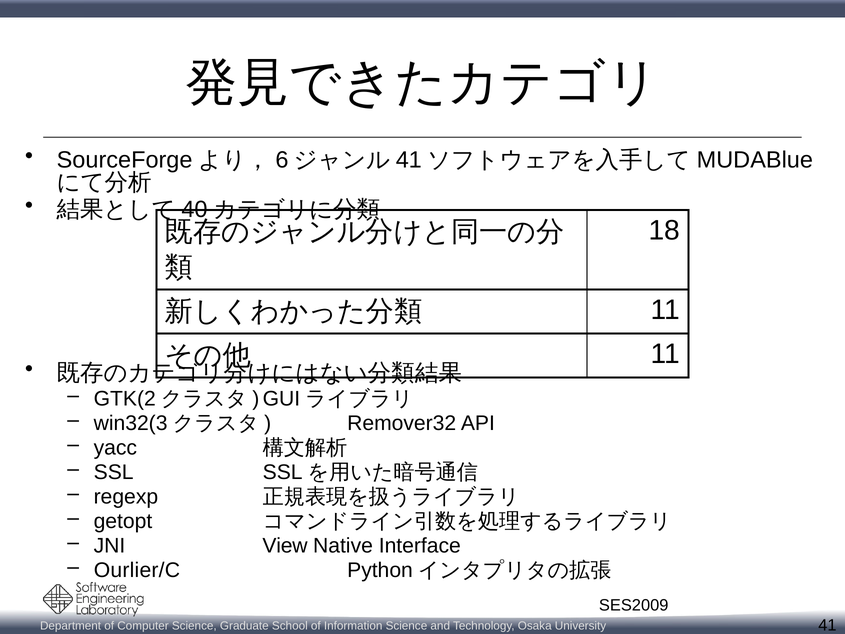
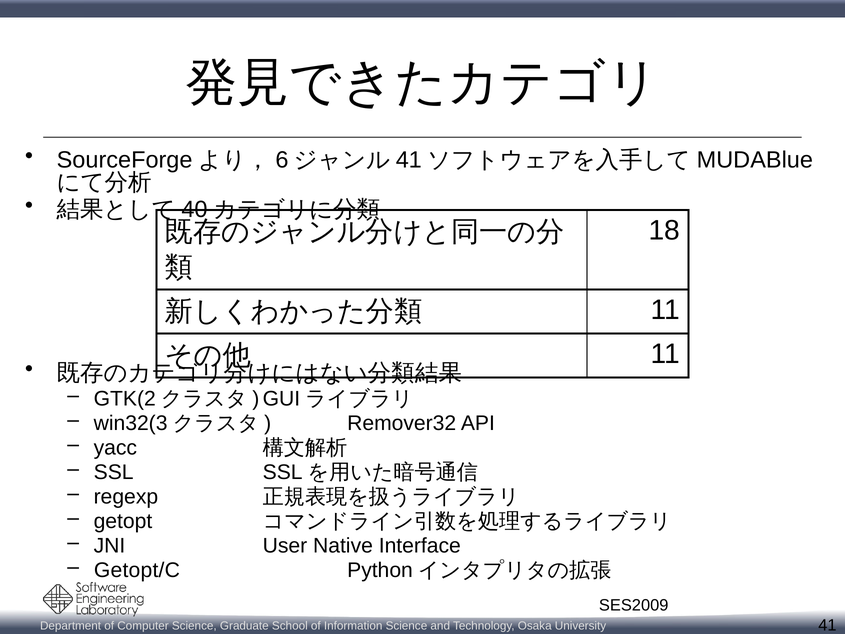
View: View -> User (285, 546)
Ourlier/C: Ourlier/C -> Getopt/C (137, 570)
